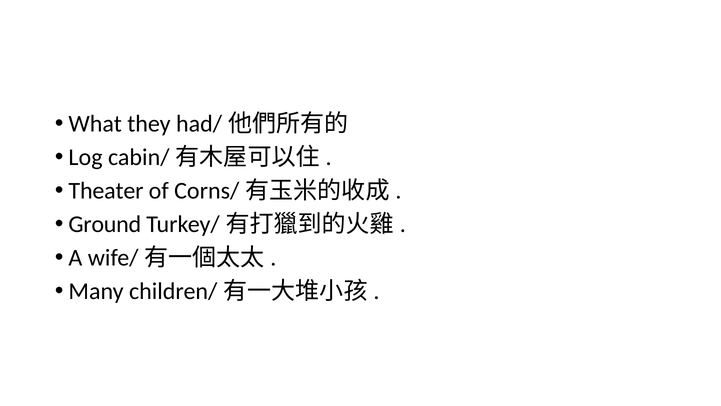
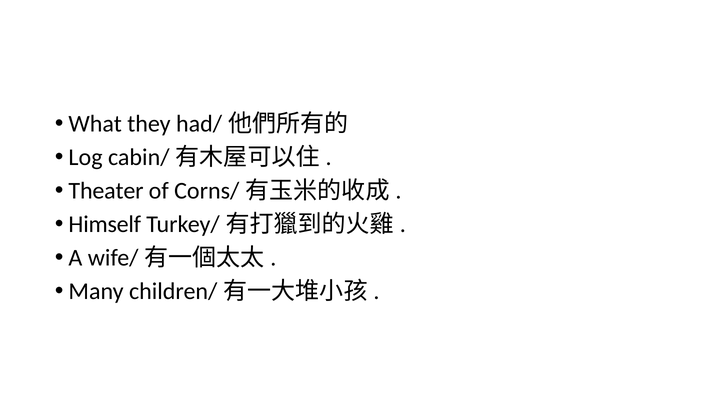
Ground: Ground -> Himself (105, 224)
